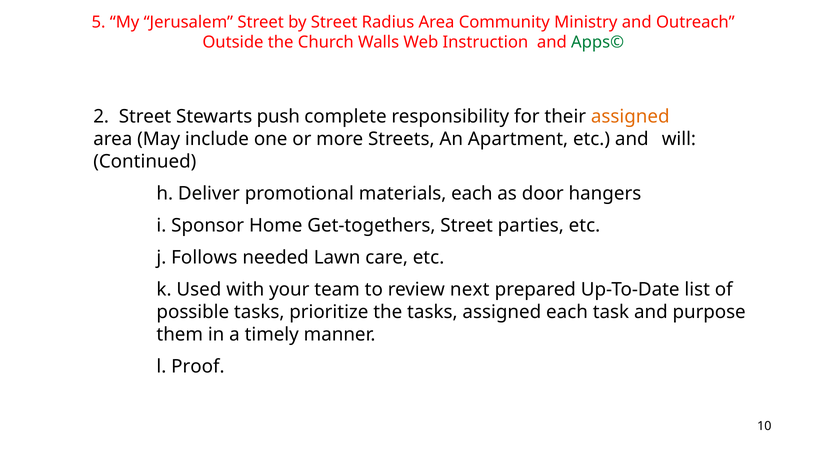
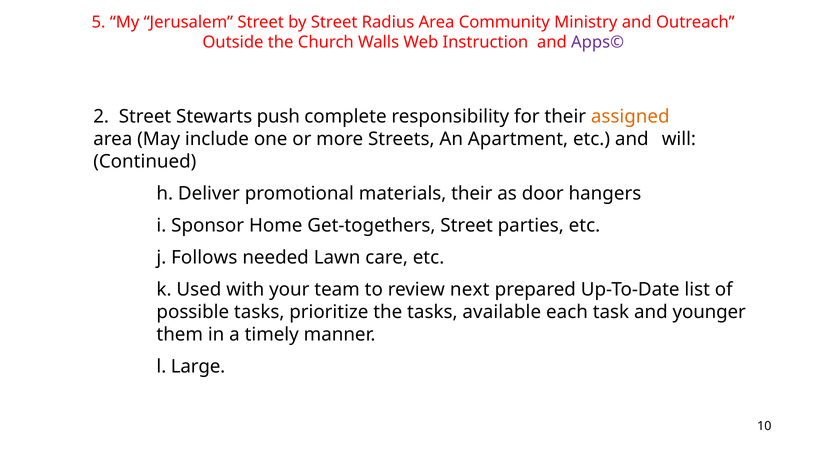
Apps© colour: green -> purple (598, 42)
materials each: each -> their (472, 194)
tasks assigned: assigned -> available (502, 312)
purpose: purpose -> younger (709, 312)
Proof: Proof -> Large (198, 367)
